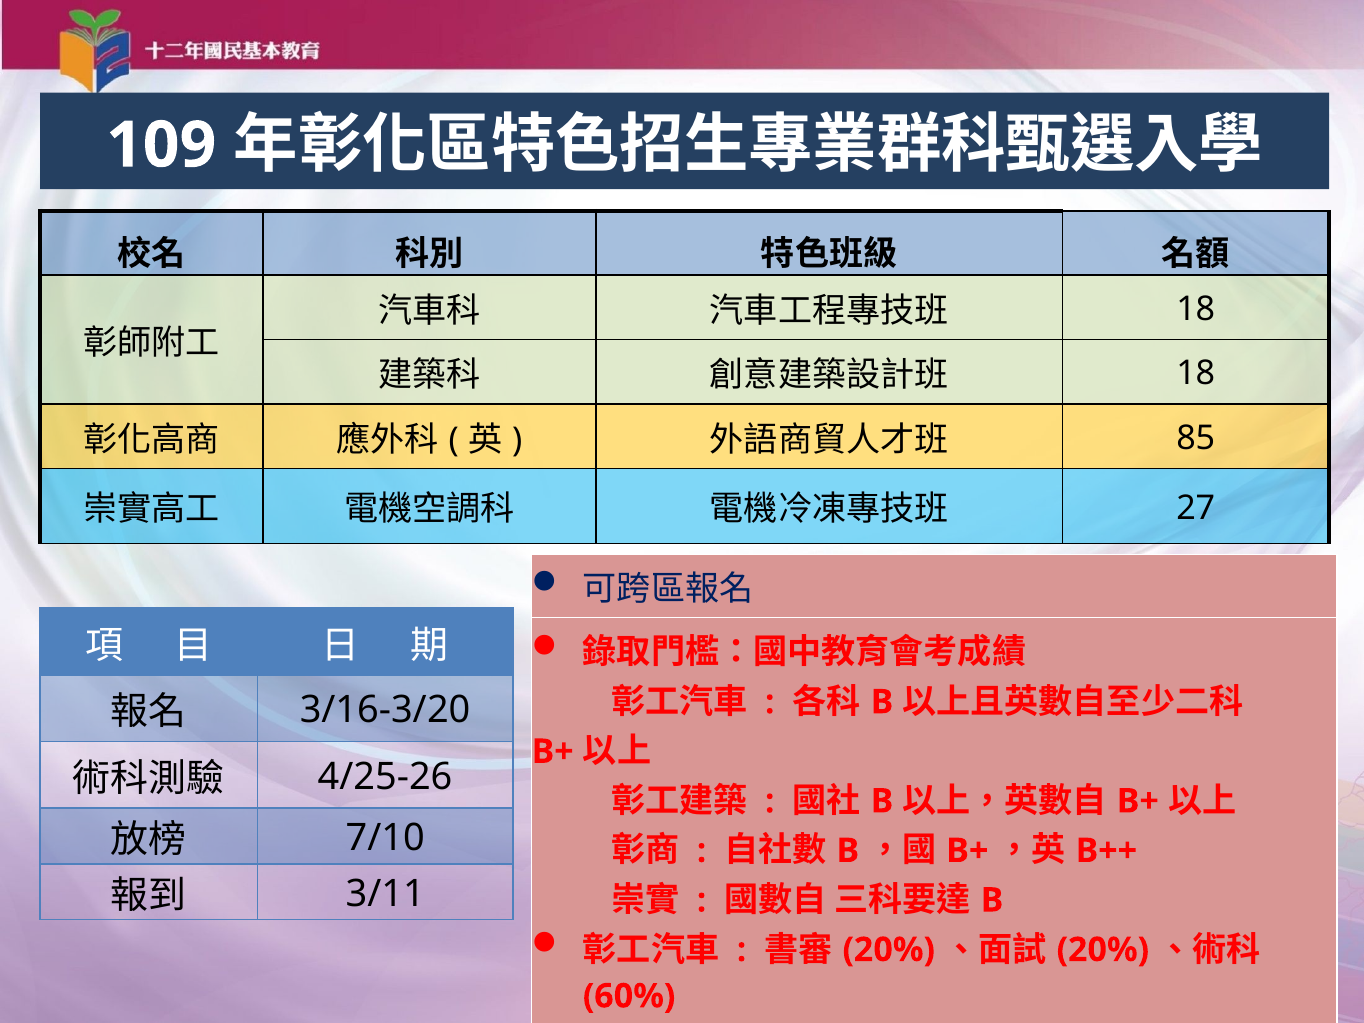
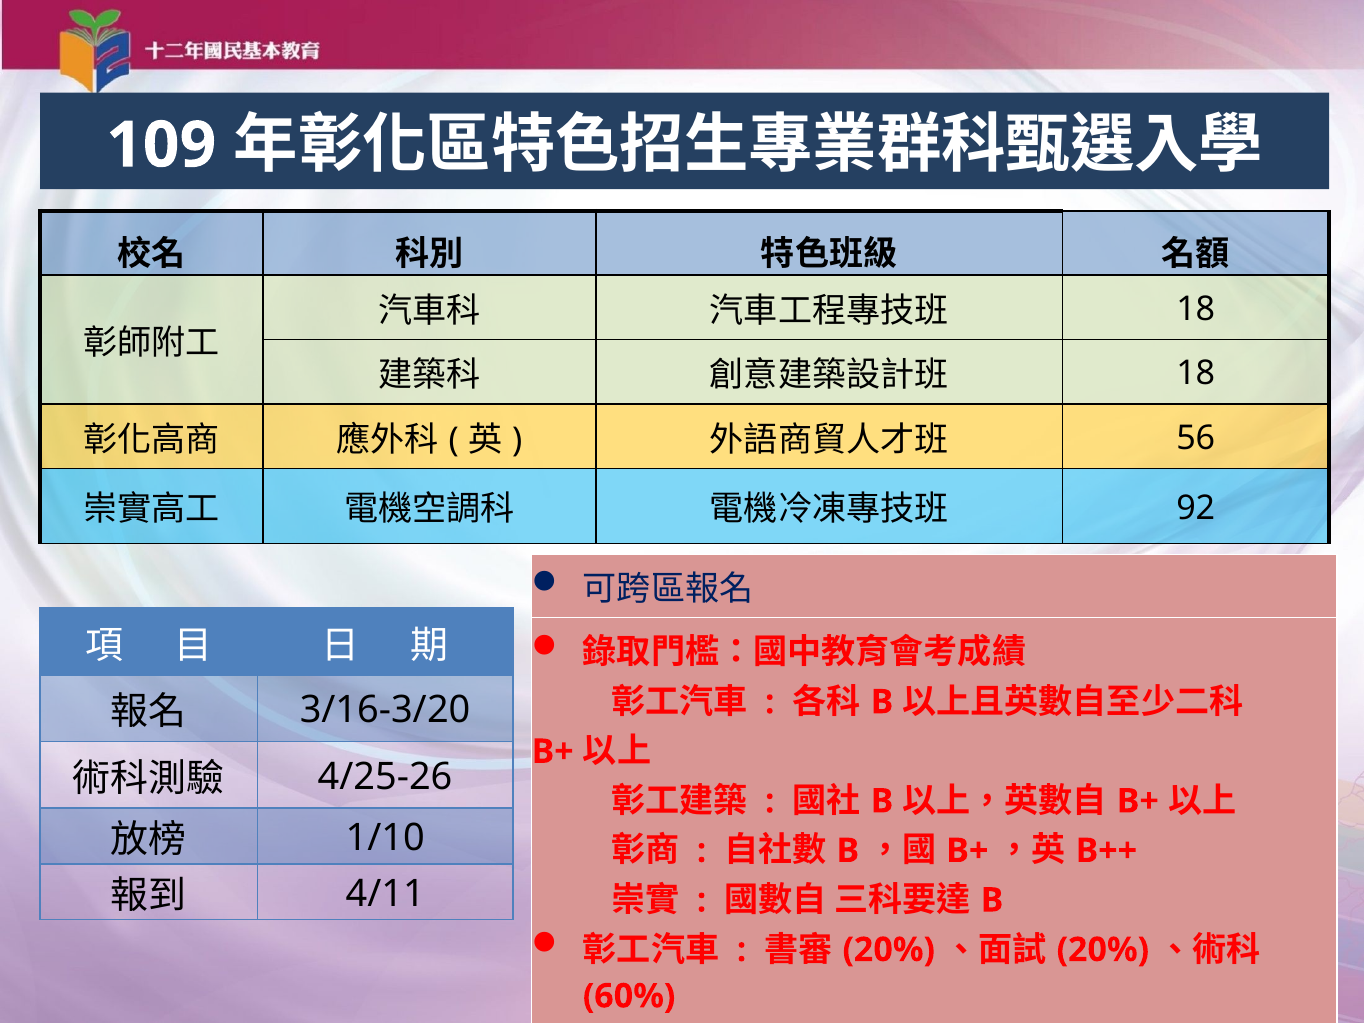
85: 85 -> 56 (1196, 438)
27: 27 -> 92 (1196, 508)
7/10: 7/10 -> 1/10 (385, 838)
3/11: 3/11 -> 4/11 (385, 894)
